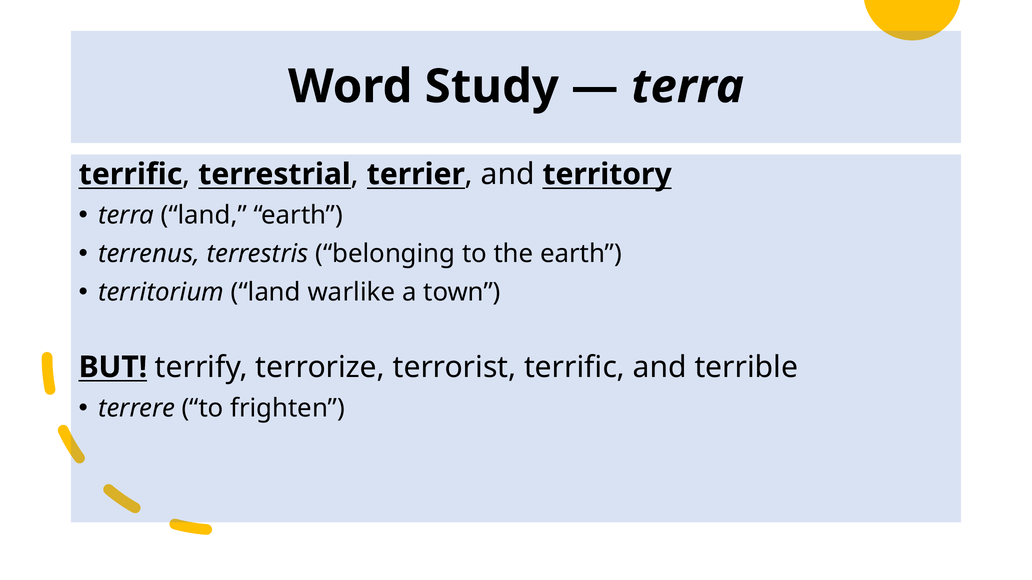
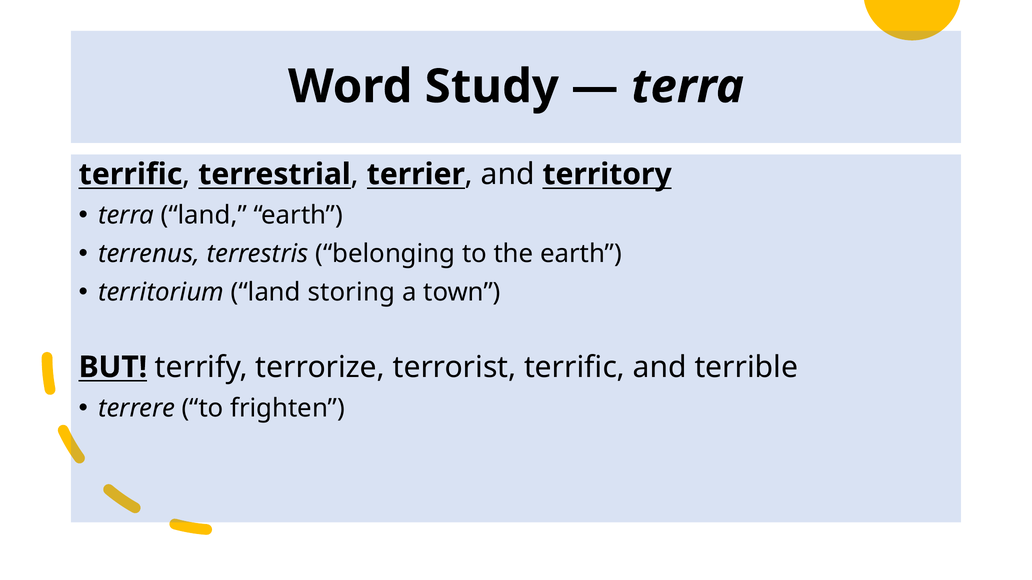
warlike: warlike -> storing (351, 293)
